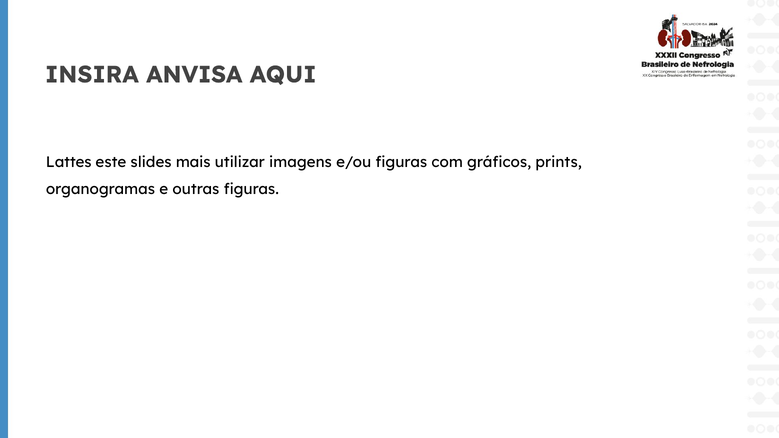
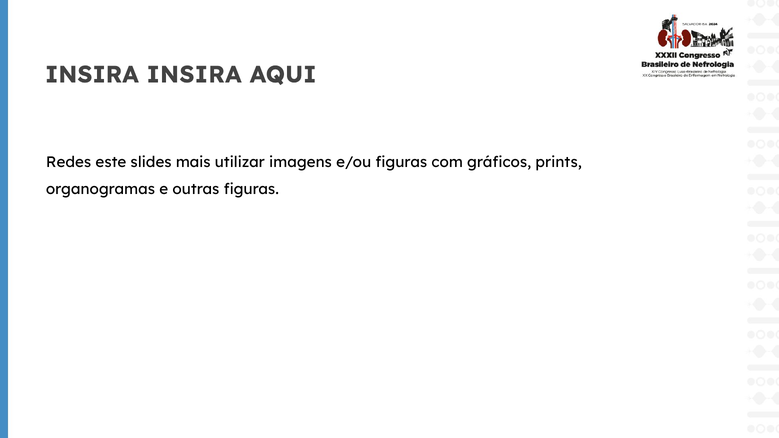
INSIRA ANVISA: ANVISA -> INSIRA (194, 75)
Lattes: Lattes -> Redes (69, 162)
